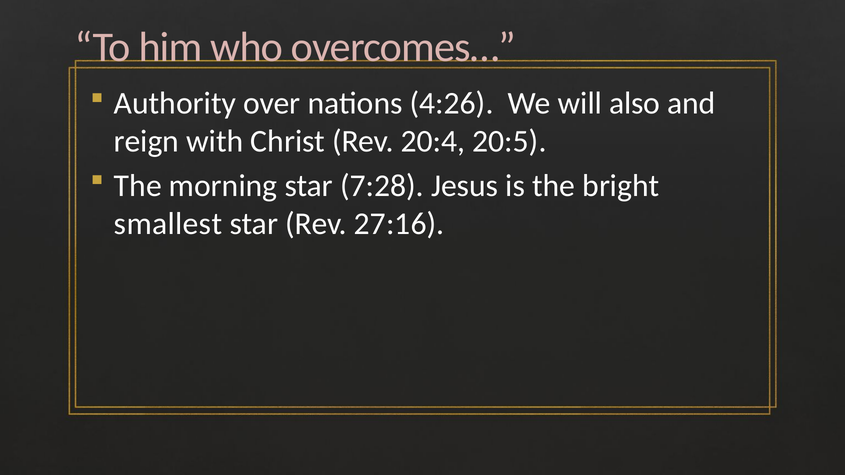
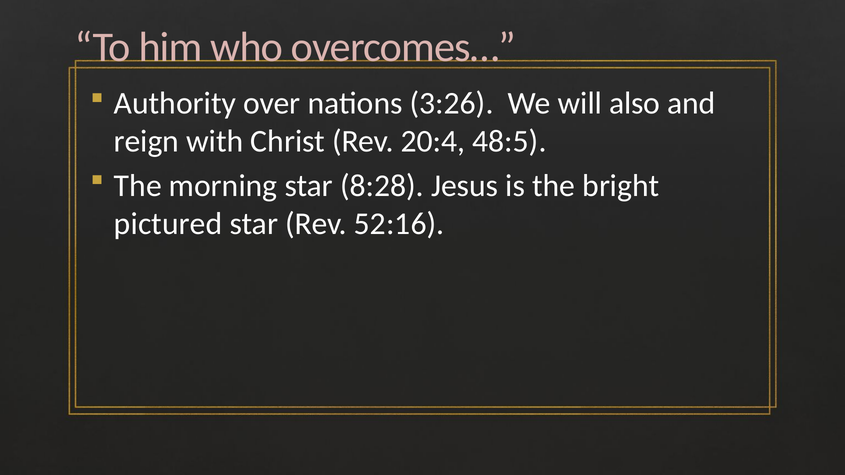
4:26: 4:26 -> 3:26 (452, 104)
20:5: 20:5 -> 48:5 (509, 142)
7:28: 7:28 -> 8:28 (382, 186)
smallest: smallest -> pictured (168, 224)
27:16: 27:16 -> 52:16 (399, 224)
